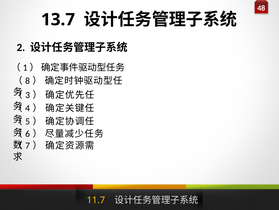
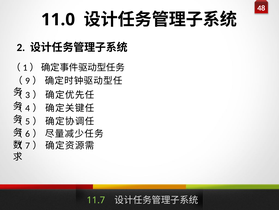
13.7: 13.7 -> 11.0 (58, 20)
8: 8 -> 9 (28, 81)
11.7 colour: yellow -> light green (96, 200)
